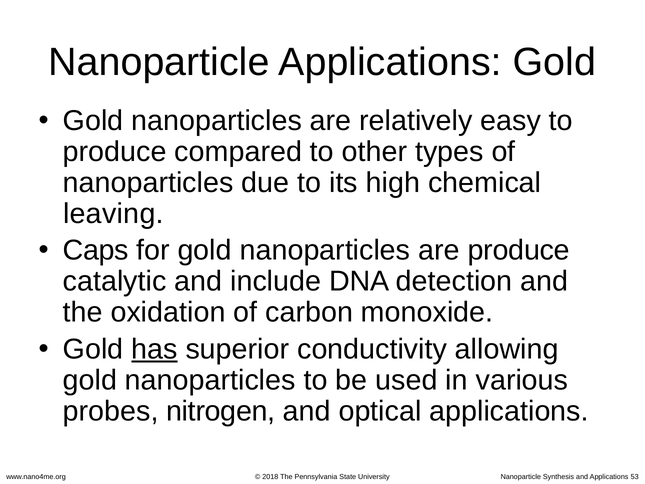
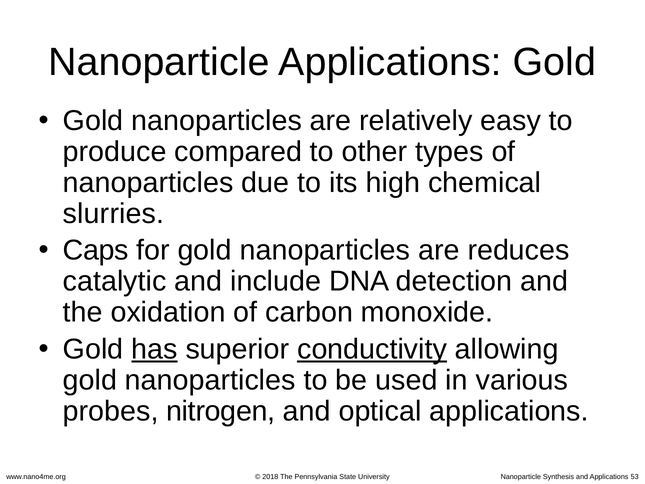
leaving: leaving -> slurries (114, 214)
are produce: produce -> reduces (519, 250)
conductivity underline: none -> present (372, 349)
